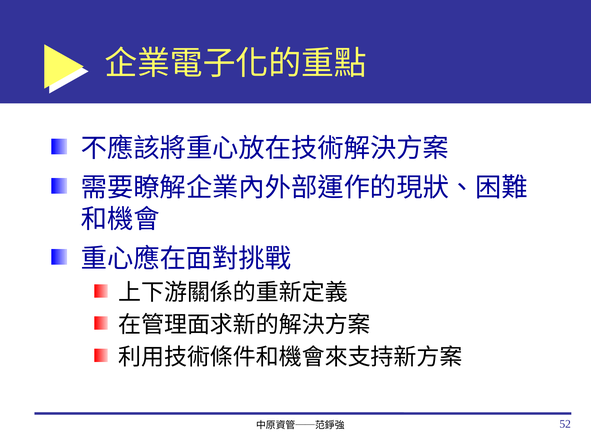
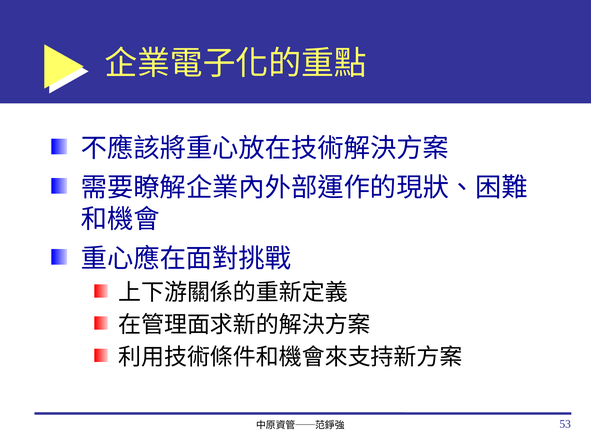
52: 52 -> 53 (565, 424)
